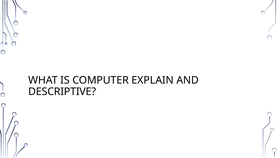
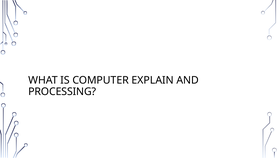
DESCRIPTIVE: DESCRIPTIVE -> PROCESSING (62, 91)
